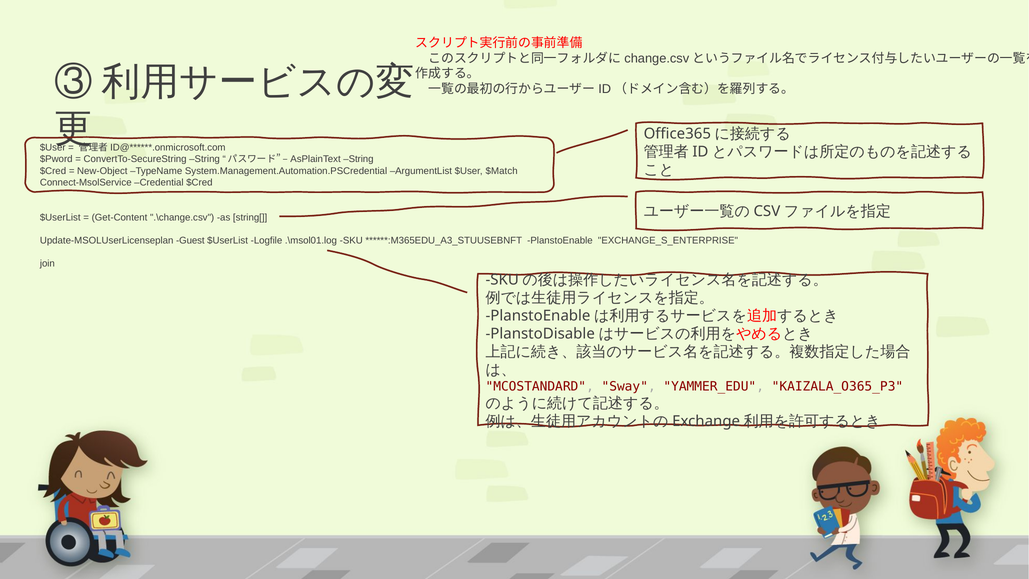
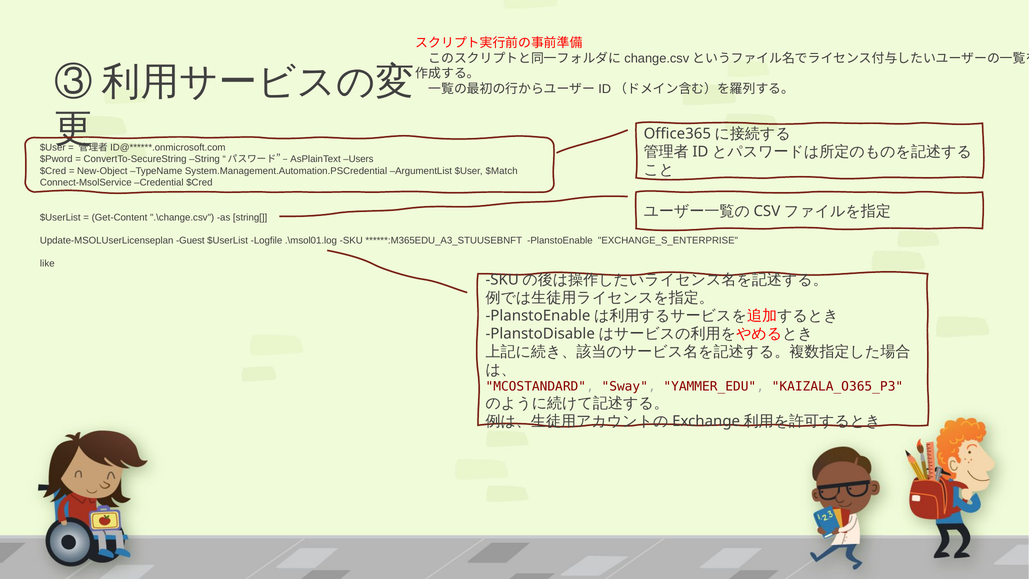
AsPlainText String: String -> Users (358, 159)
join: join -> like (47, 264)
